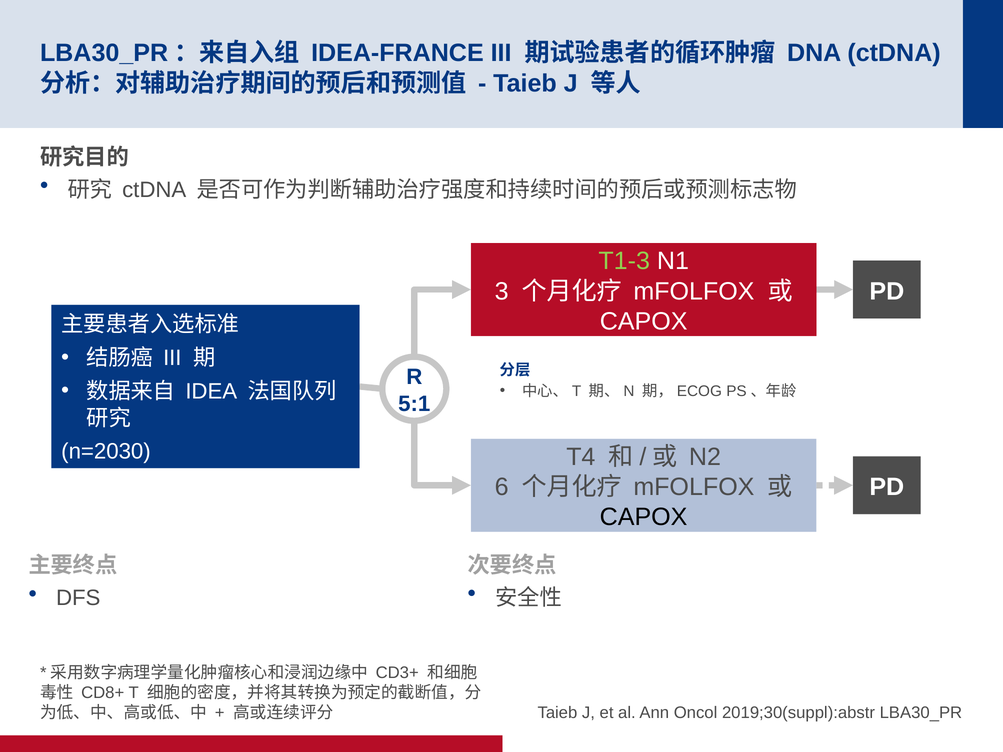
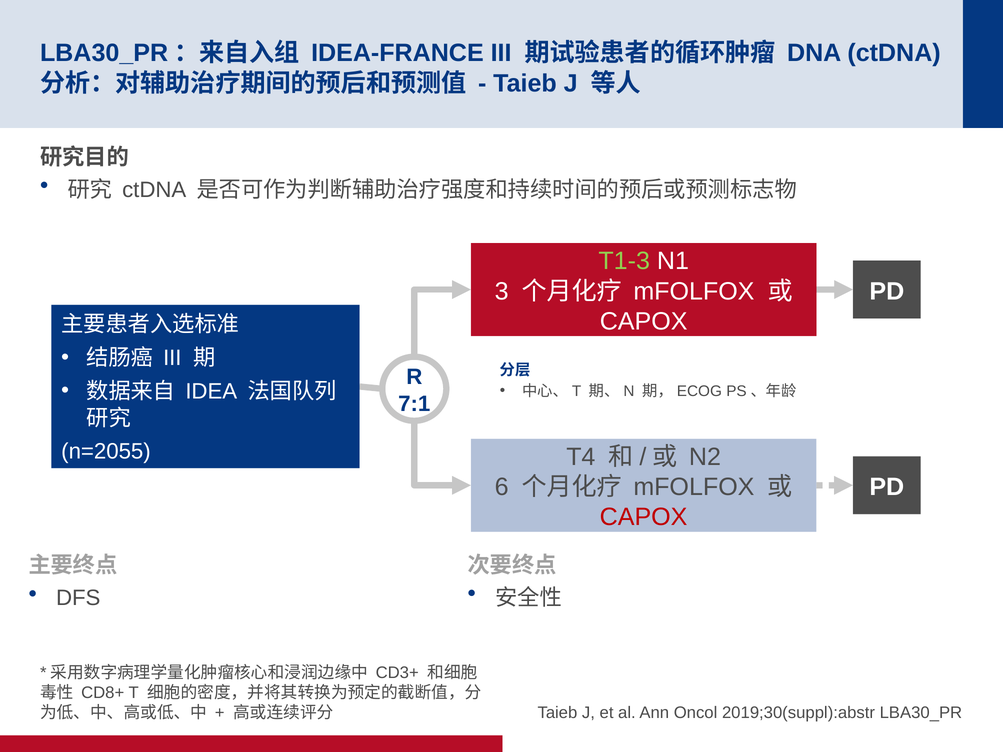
5:1: 5:1 -> 7:1 (414, 404)
n=2030: n=2030 -> n=2055 (106, 452)
CAPOX colour: black -> red (644, 517)
